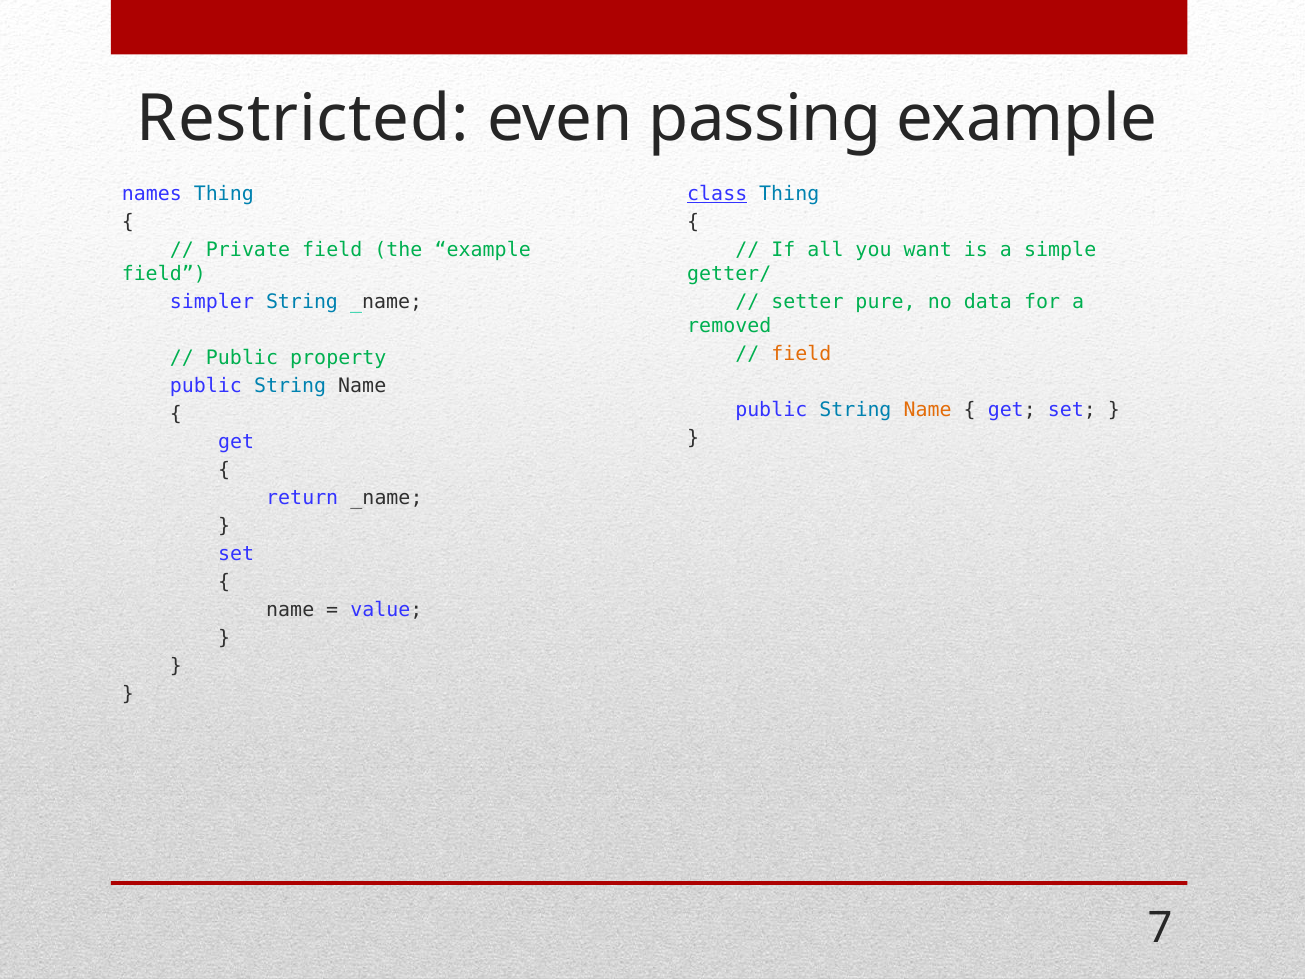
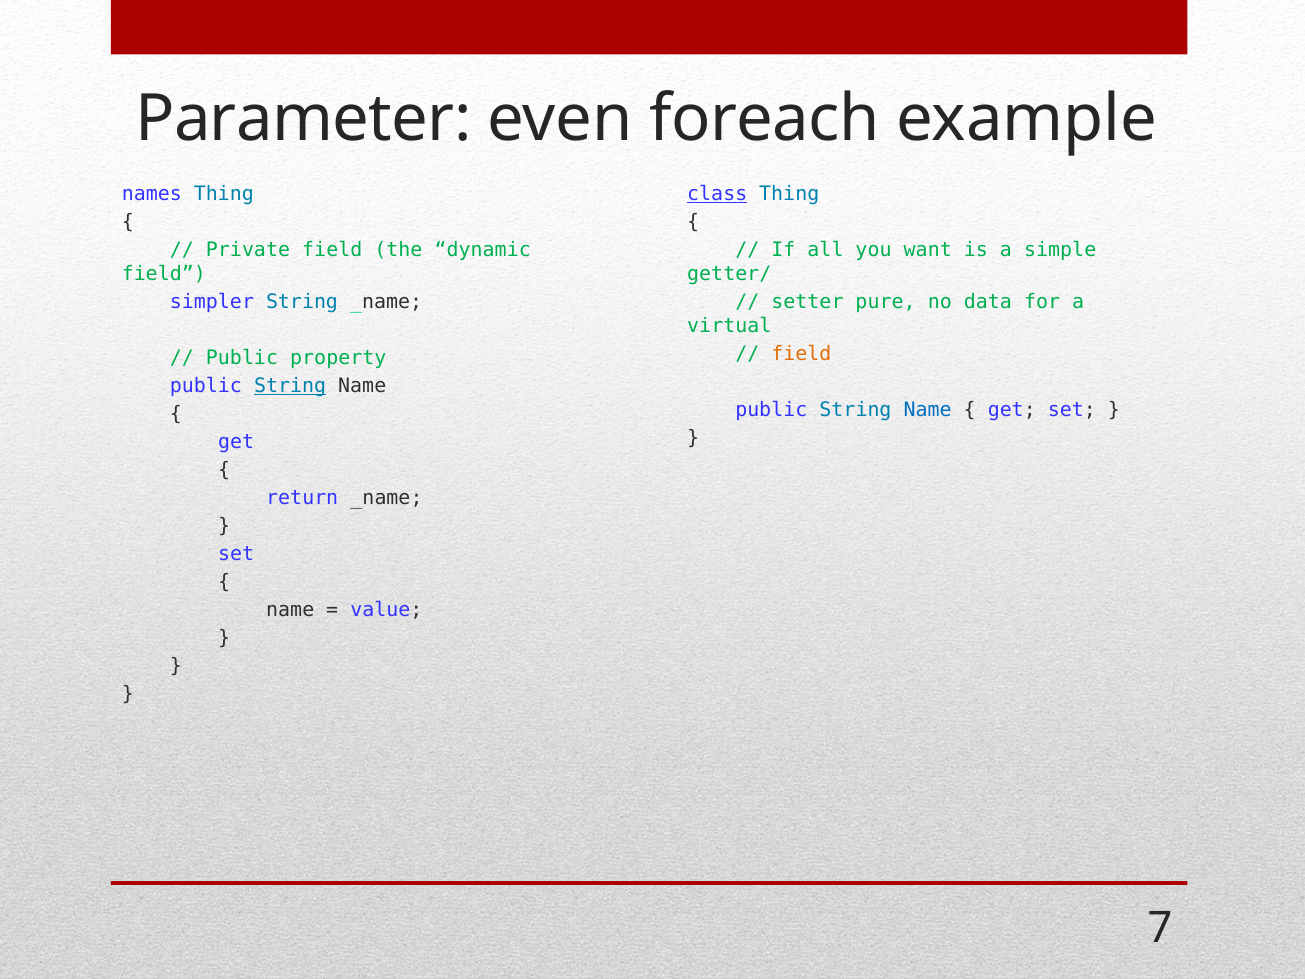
Restricted: Restricted -> Parameter (303, 119)
passing: passing -> foreach (765, 119)
the example: example -> dynamic (483, 250)
removed: removed -> virtual (729, 326)
String underline: none -> present (290, 386)
Name colour: orange -> blue (928, 410)
